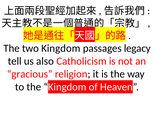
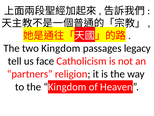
also: also -> face (45, 61)
gracious: gracious -> partners (30, 74)
